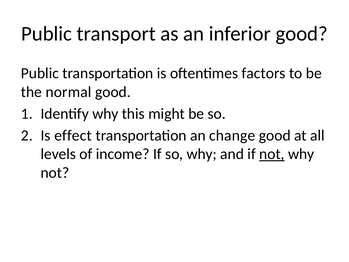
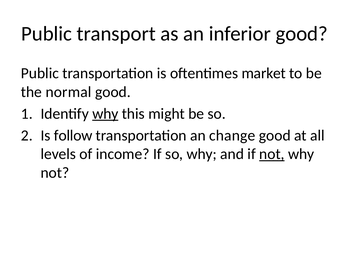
factors: factors -> market (264, 73)
why underline: none -> present (105, 114)
effect: effect -> follow (73, 135)
